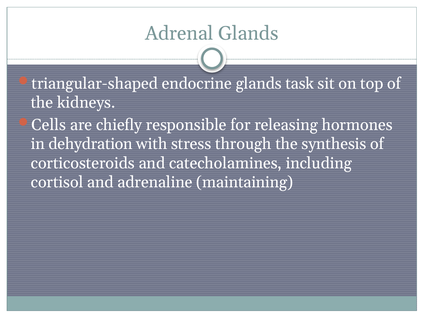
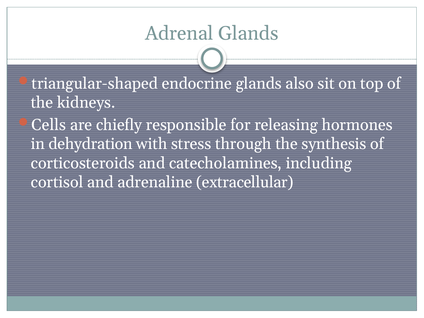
task: task -> also (300, 84)
maintaining: maintaining -> extracellular (245, 182)
